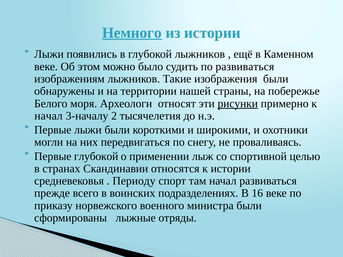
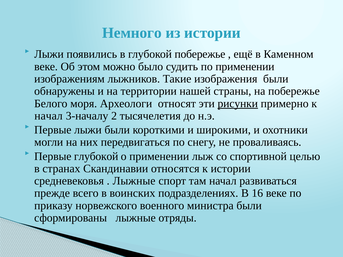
Немного underline: present -> none (132, 33)
глубокой лыжников: лыжников -> побережье (200, 54)
по развиваться: развиваться -> применении (245, 67)
Периоду: Периоду -> Лыжные (134, 181)
